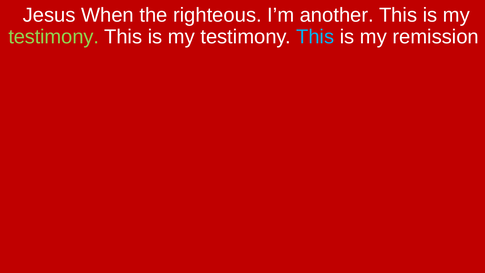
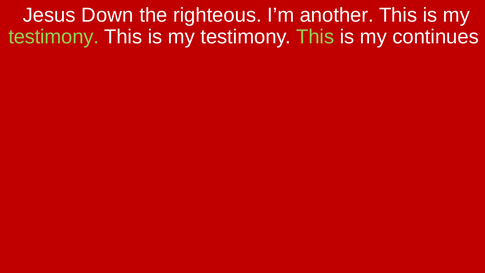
When: When -> Down (107, 15)
This colour: light blue -> light green (315, 37)
remission: remission -> continues (436, 37)
